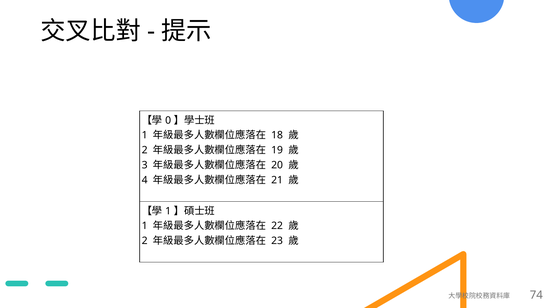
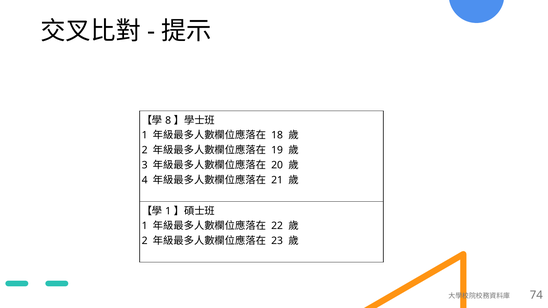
0: 0 -> 8 (168, 120)
